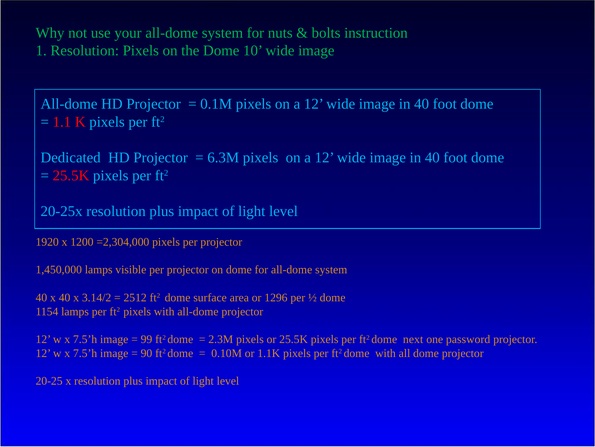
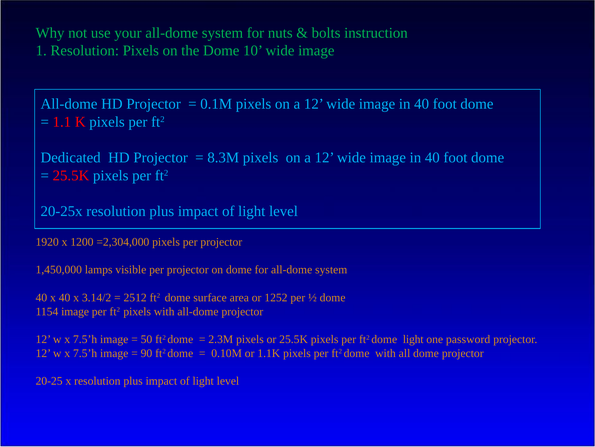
6.3M: 6.3M -> 8.3M (223, 157)
1296: 1296 -> 1252 (276, 297)
1154 lamps: lamps -> image (75, 311)
99: 99 -> 50 (146, 339)
dome next: next -> light (413, 339)
